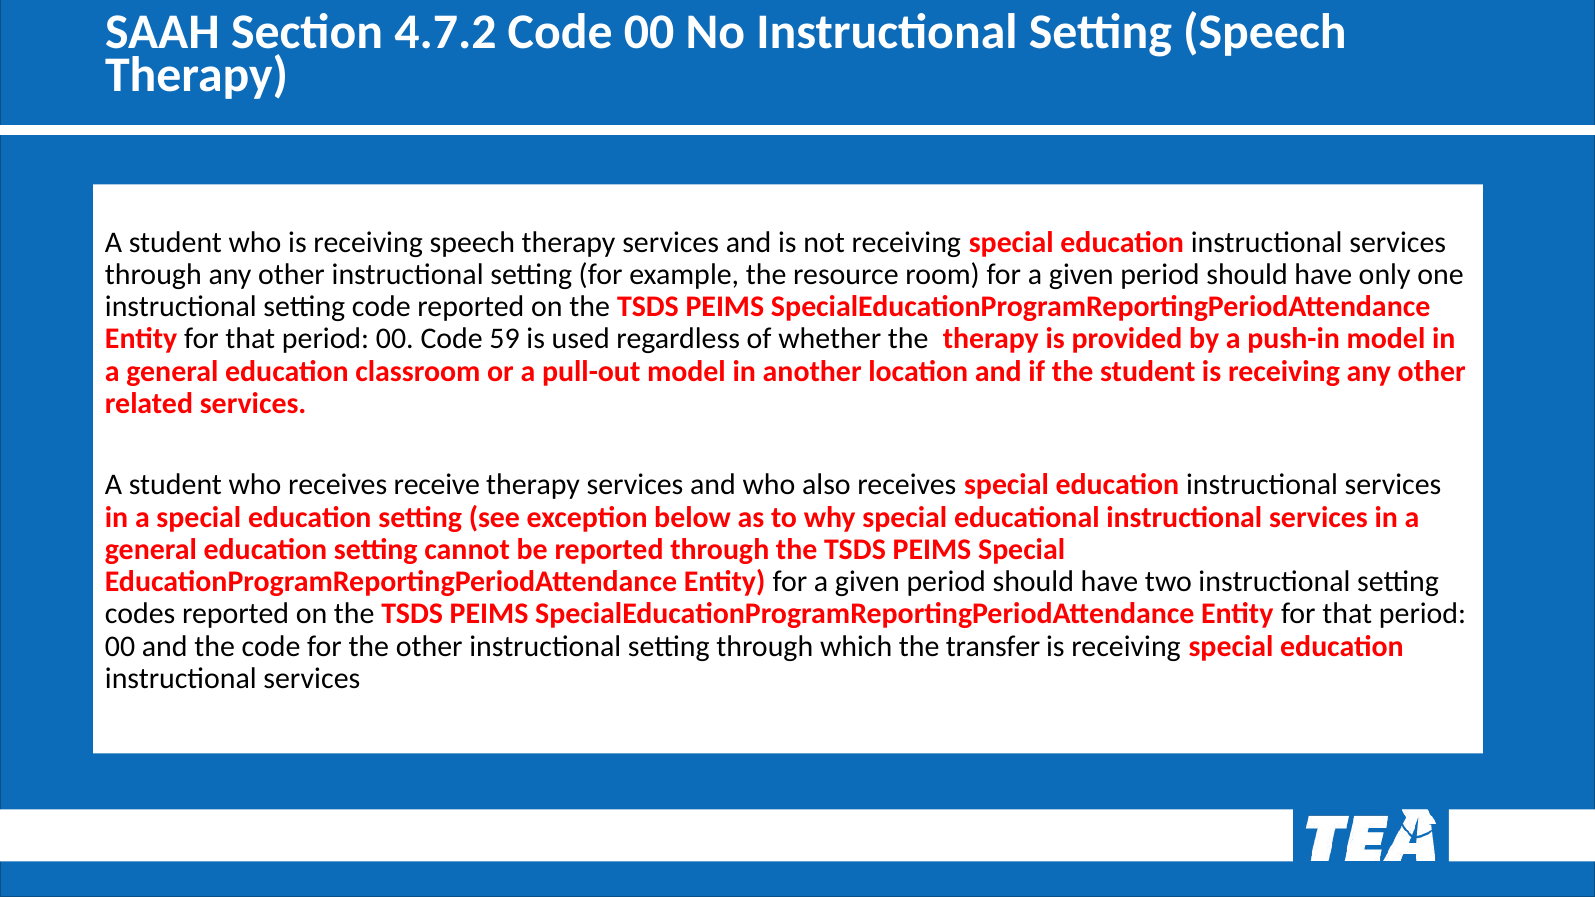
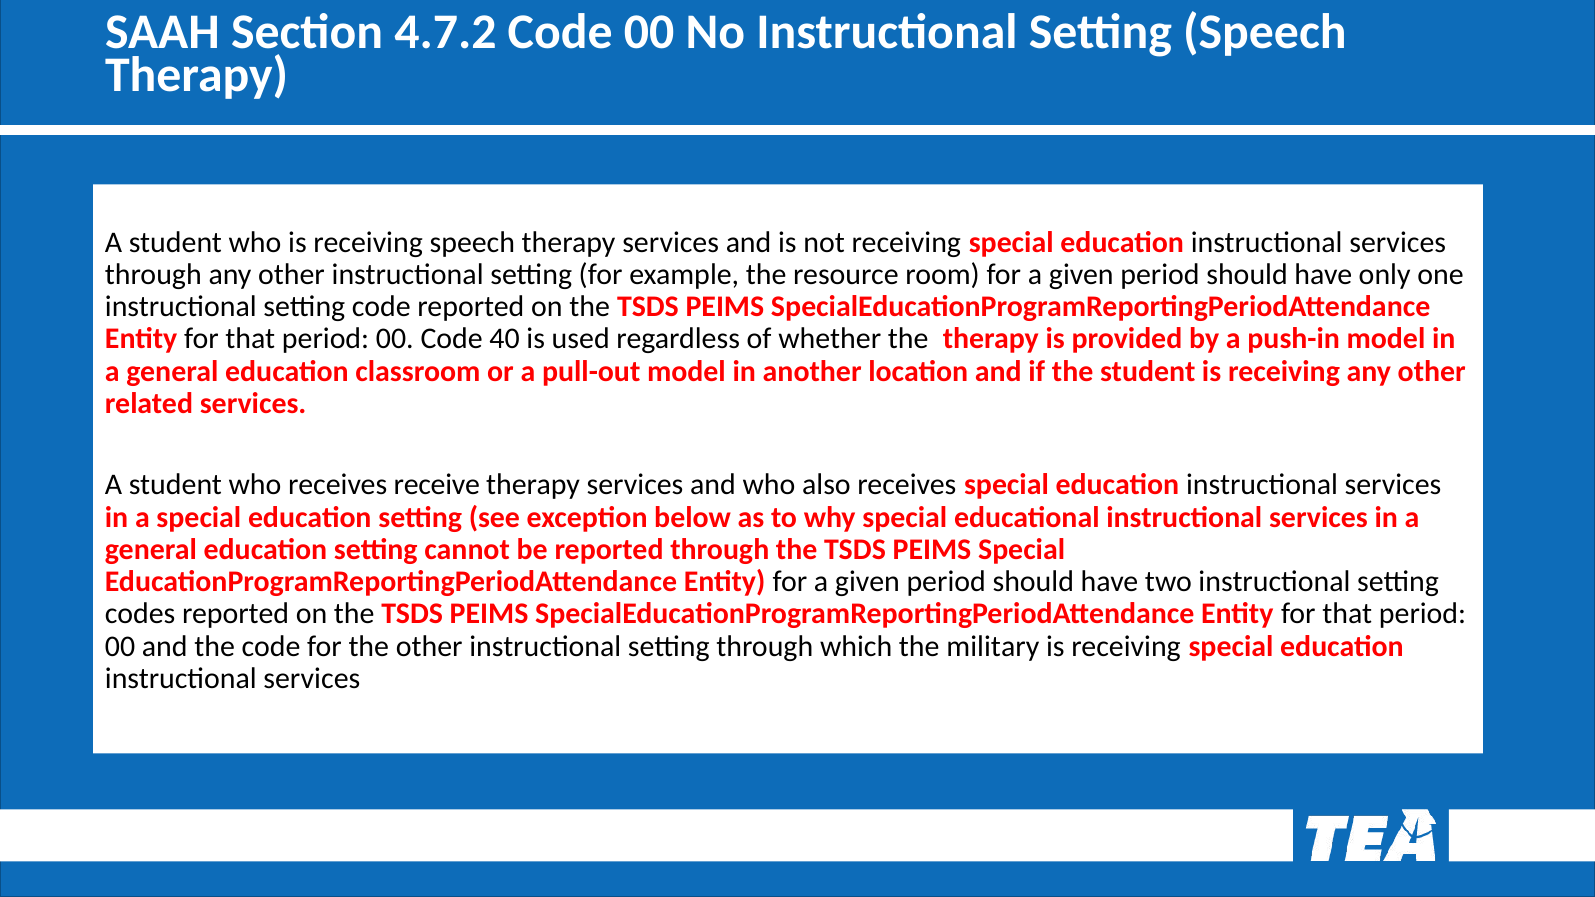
59: 59 -> 40 (505, 339)
transfer: transfer -> military (993, 647)
